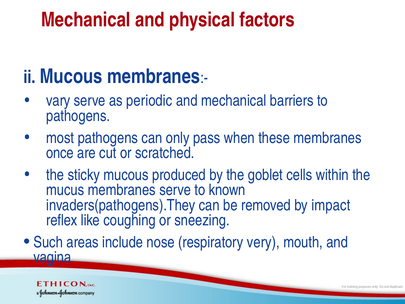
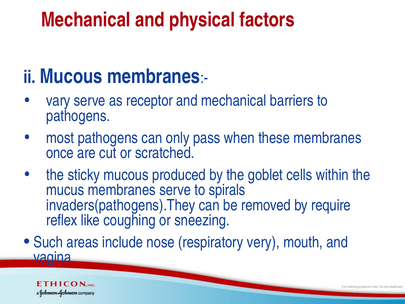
periodic: periodic -> receptor (149, 101)
known: known -> spirals (227, 190)
impact: impact -> require (331, 205)
